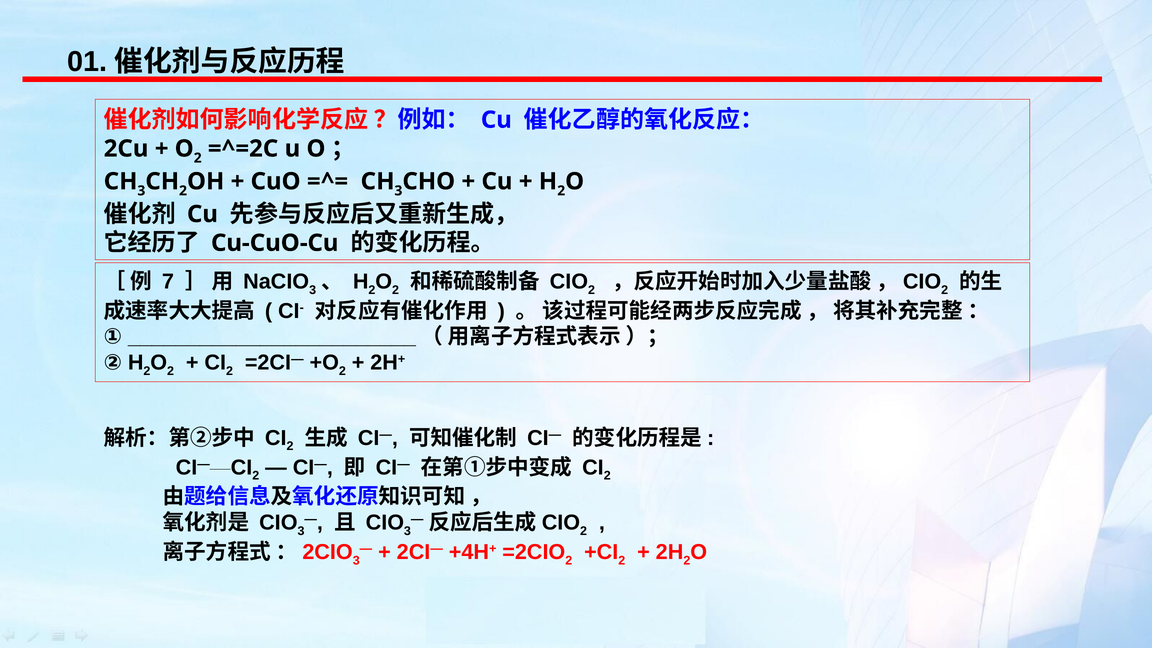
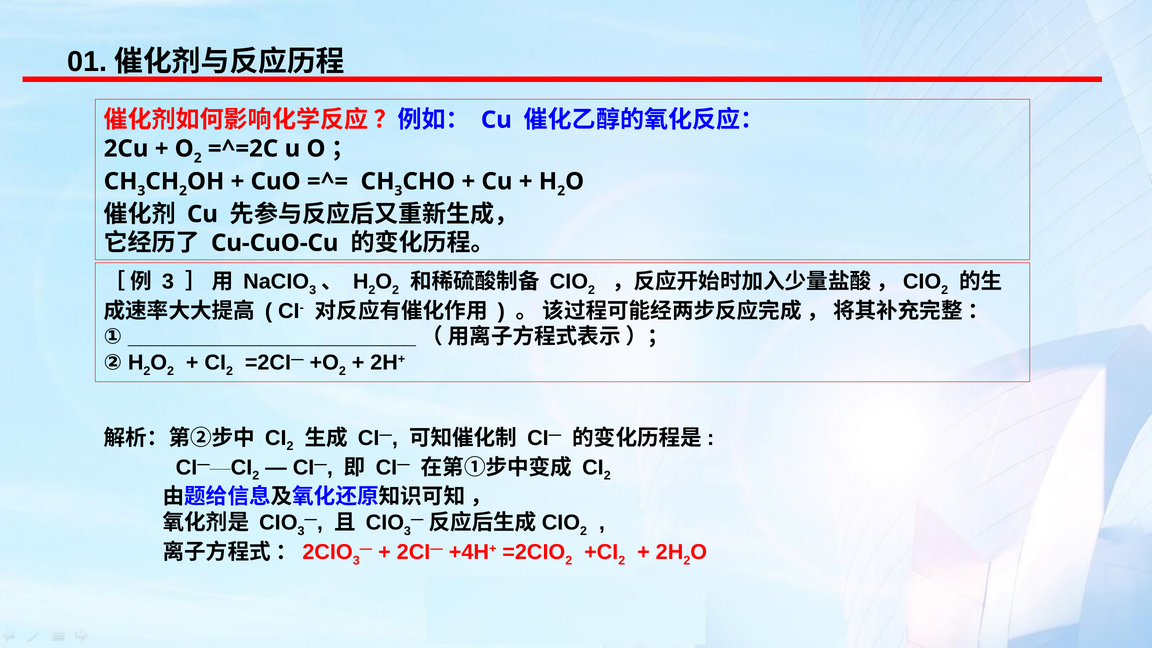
7: 7 -> 3 (168, 281)
